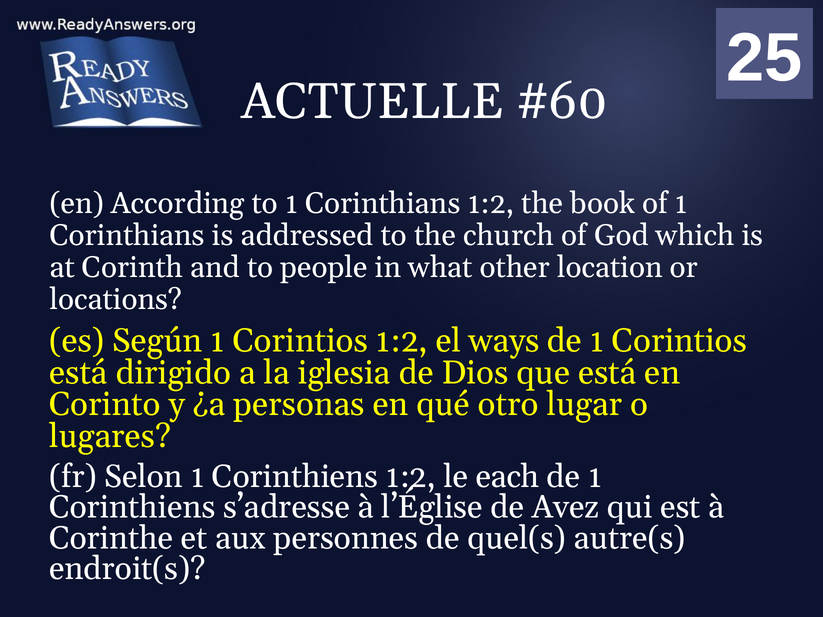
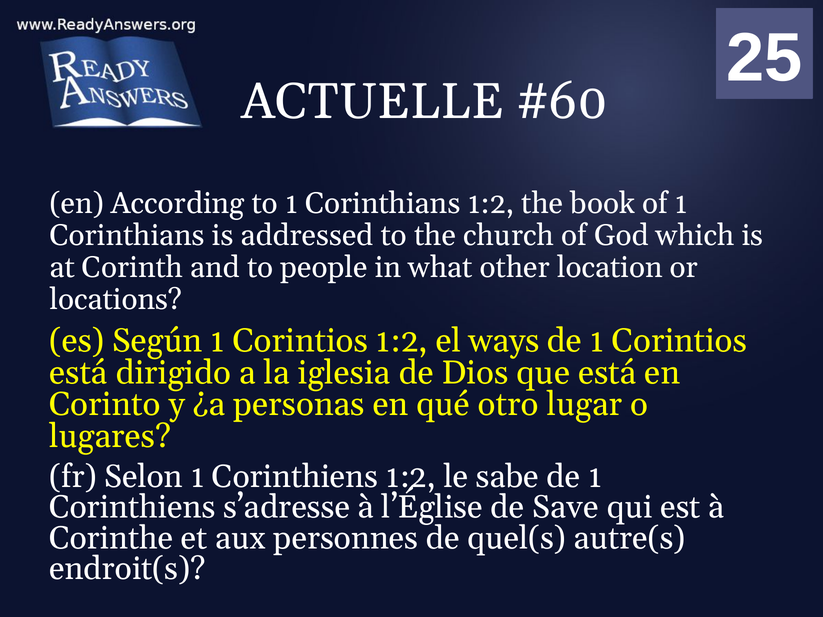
each: each -> sabe (507, 477)
Avez: Avez -> Save (565, 508)
